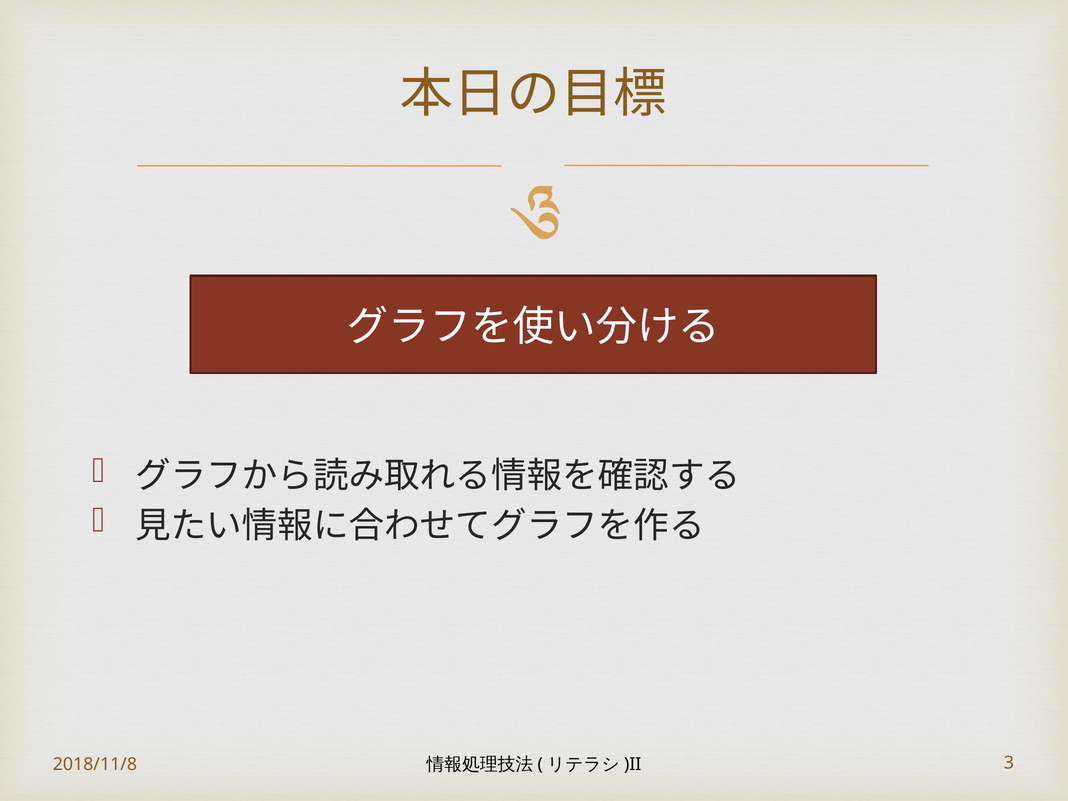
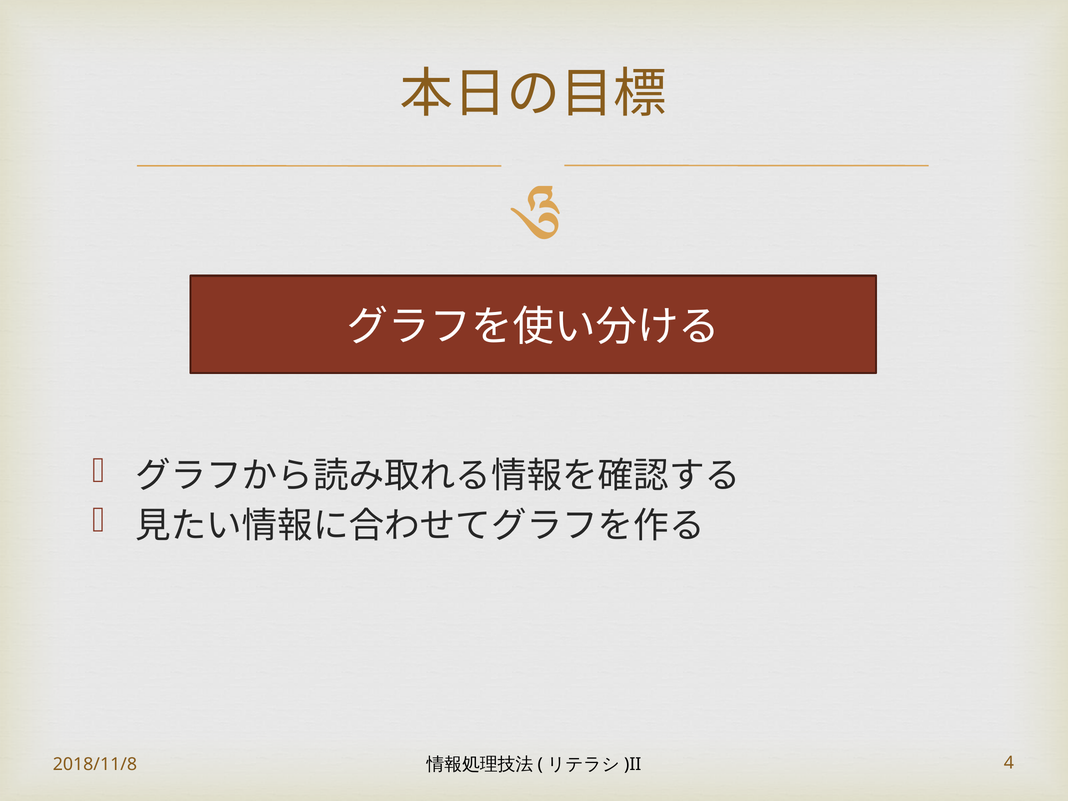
3: 3 -> 4 (1009, 763)
